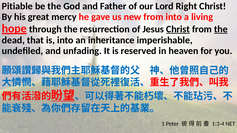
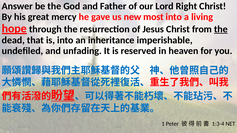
Pitiable: Pitiable -> Answer (17, 6)
new from: from -> most (154, 17)
Christ underline: present -> none (178, 29)
